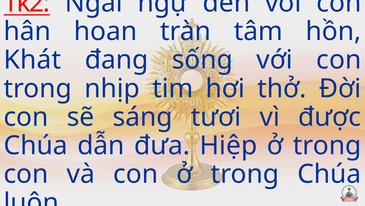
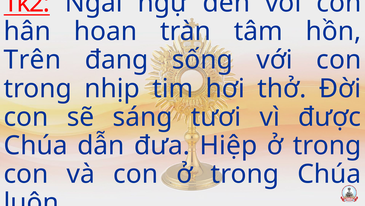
Khát: Khát -> Trên (32, 60)
